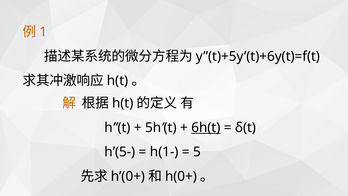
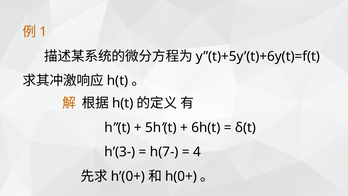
6h(t underline: present -> none (206, 127)
h’(5-: h’(5- -> h’(3- (120, 152)
h(1-: h(1- -> h(7- (164, 152)
5: 5 -> 4 (197, 152)
